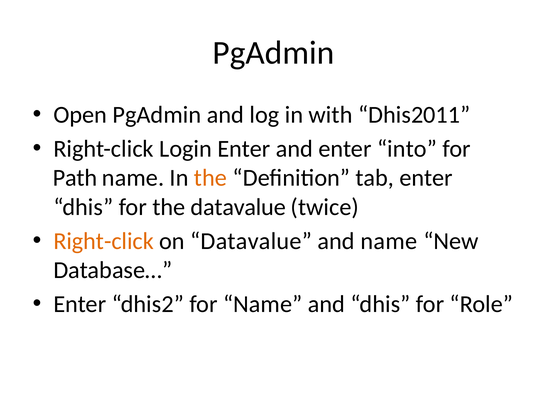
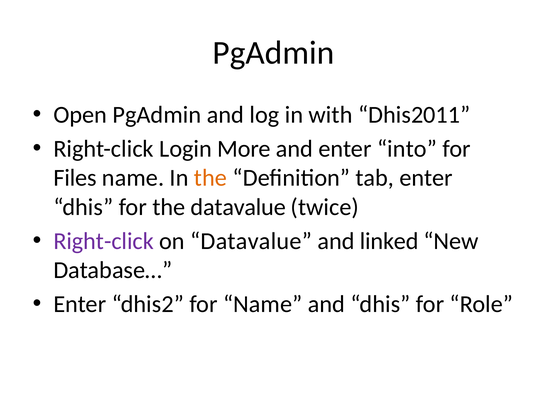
Login Enter: Enter -> More (244, 149)
Path: Path -> Files (75, 178)
Right-click colour: orange -> purple (104, 241)
and name: name -> linked (389, 241)
